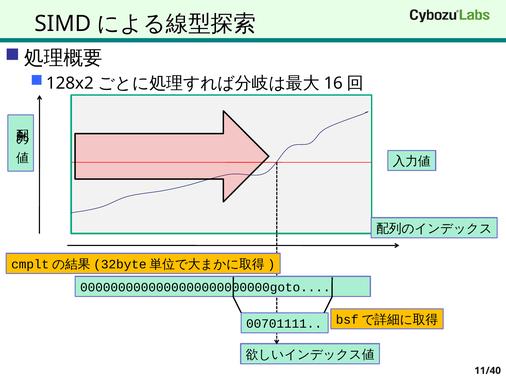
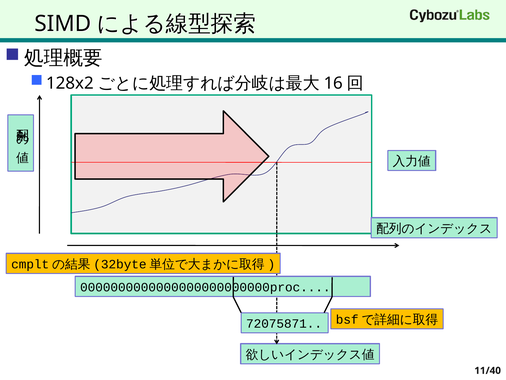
0000000000000000000000000goto: 0000000000000000000000000goto -> 0000000000000000000000000proc (205, 287)
00701111: 00701111 -> 72075871 (284, 323)
